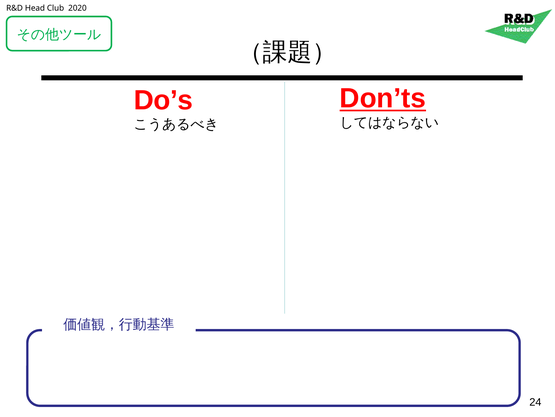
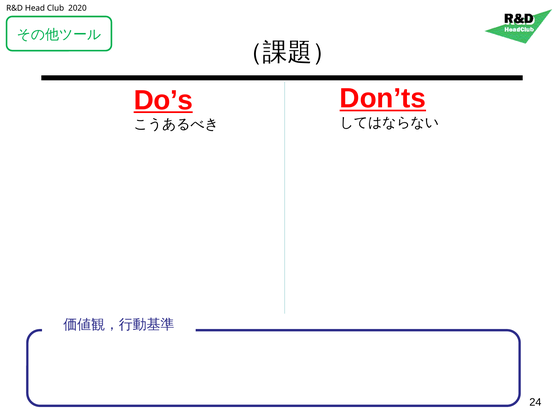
Do’s underline: none -> present (163, 100)
